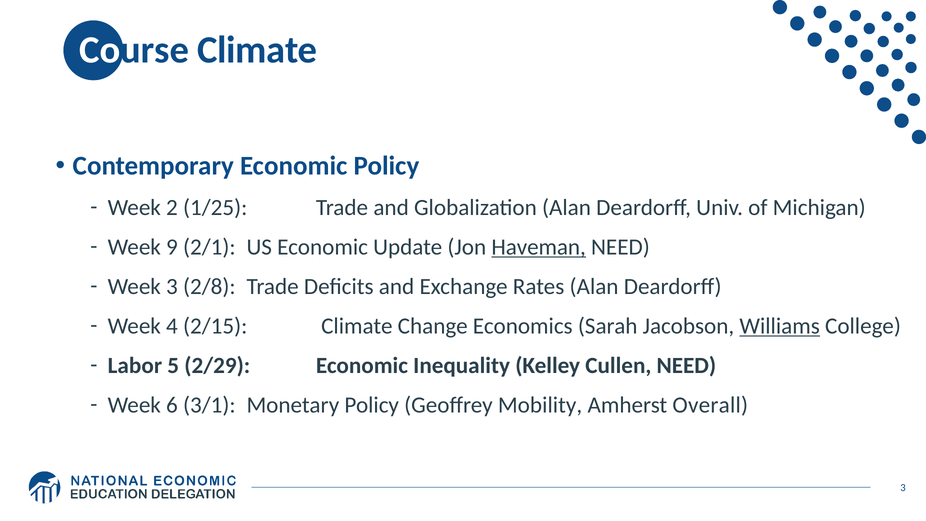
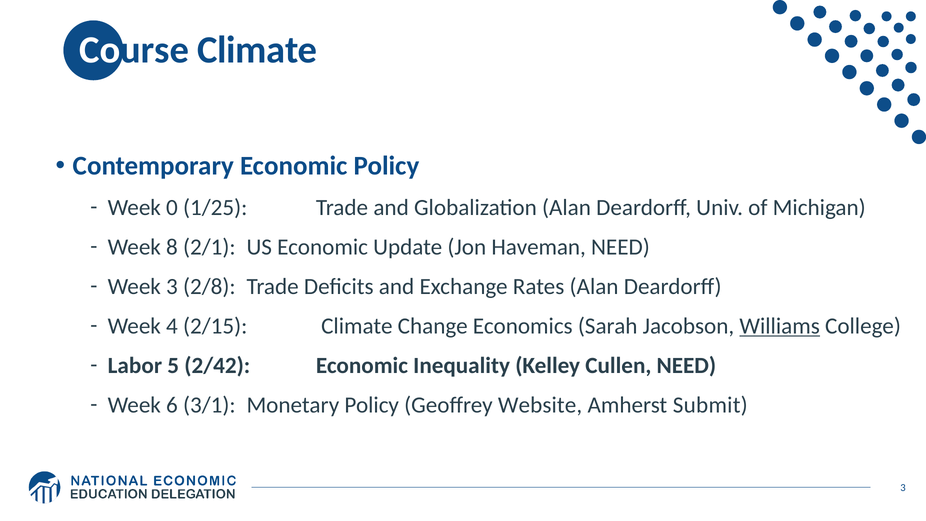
2: 2 -> 0 (172, 208)
9: 9 -> 8 (172, 247)
Haveman underline: present -> none (539, 247)
2/29: 2/29 -> 2/42 (217, 365)
Mobility: Mobility -> Website (540, 405)
Overall: Overall -> Submit (710, 405)
